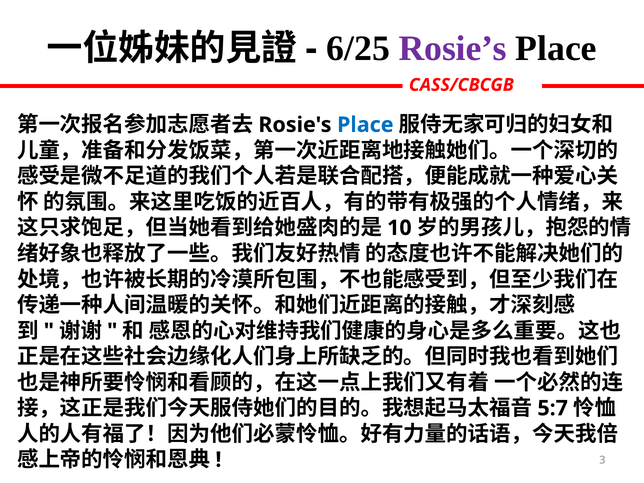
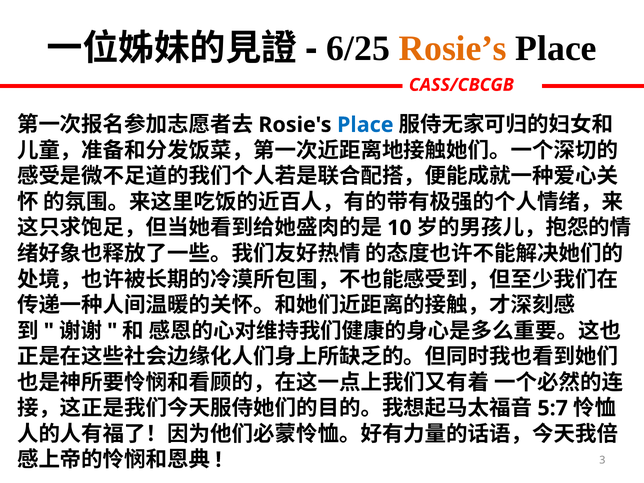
Rosie’s colour: purple -> orange (453, 49)
